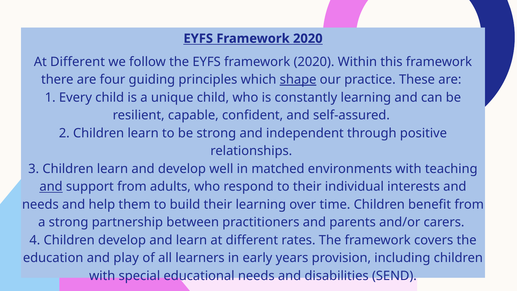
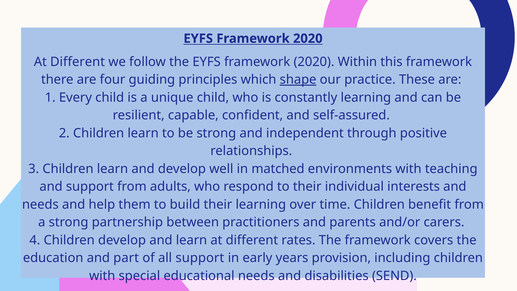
and underline: present -> none (51, 187)
play: play -> part (126, 258)
all learners: learners -> support (200, 258)
